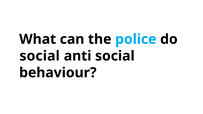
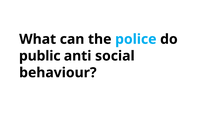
social: social -> public (40, 56)
